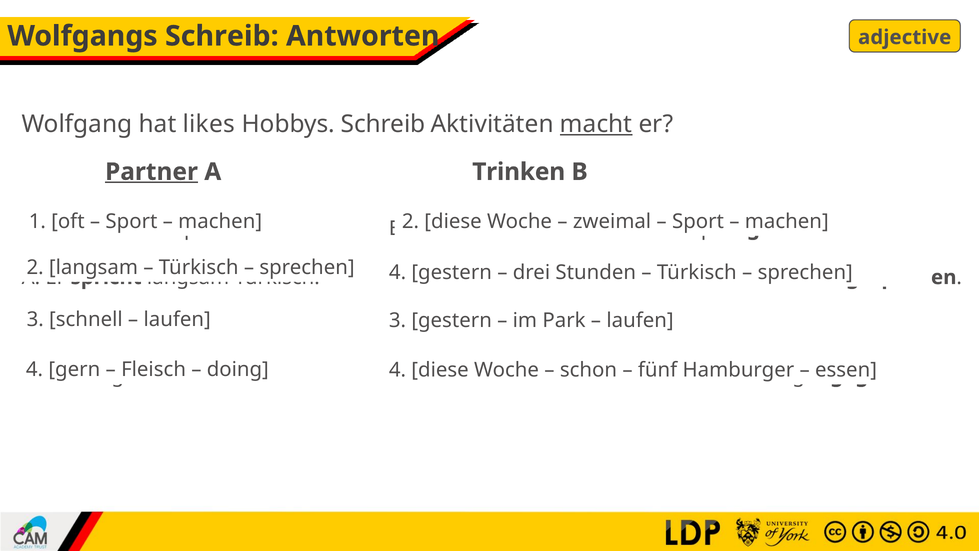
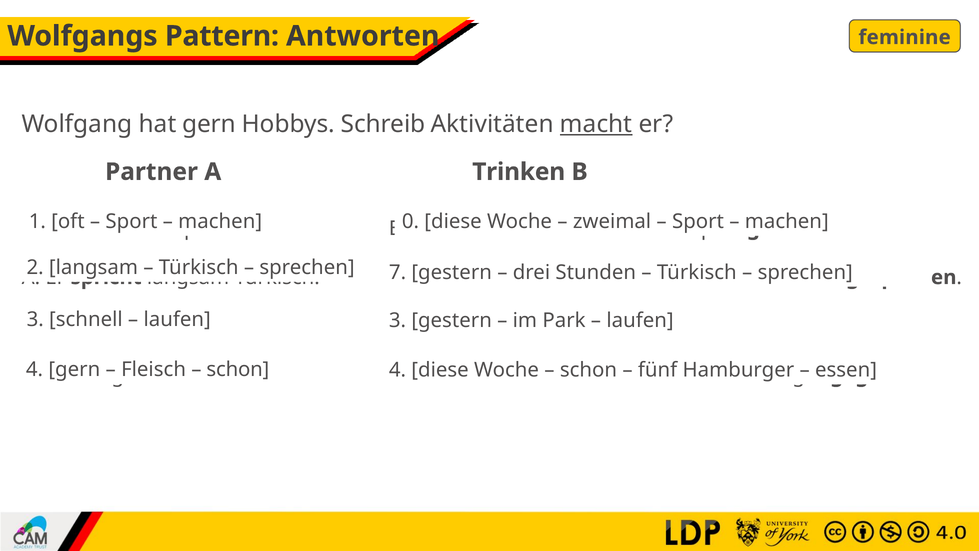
Wolfgangs Schreib: Schreib -> Pattern (222, 36)
adjective: adjective -> feminine (905, 37)
hat likes: likes -> gern (209, 124)
Partner underline: present -> none (152, 172)
2: 2 -> 0 (411, 221)
4: 4 -> 7 (398, 272)
doing: doing -> schon (238, 369)
